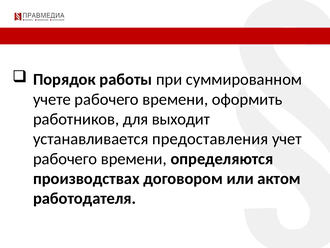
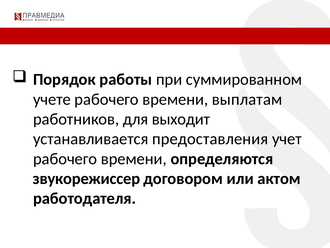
оформить: оформить -> выплатам (247, 99)
производствах: производствах -> звукорежиссер (86, 178)
